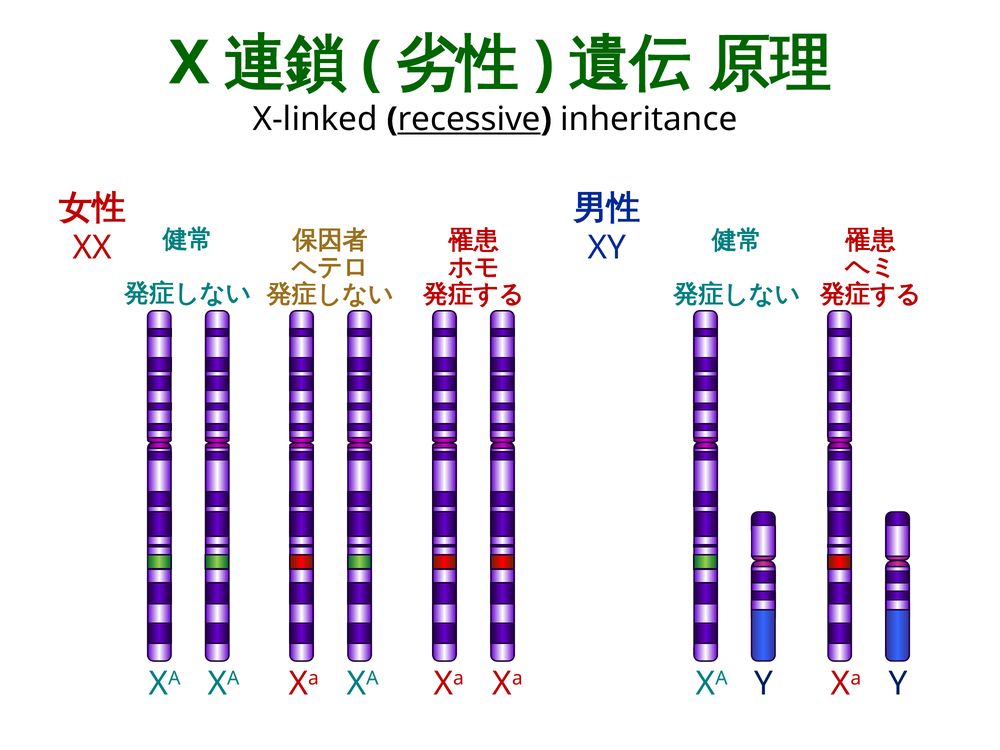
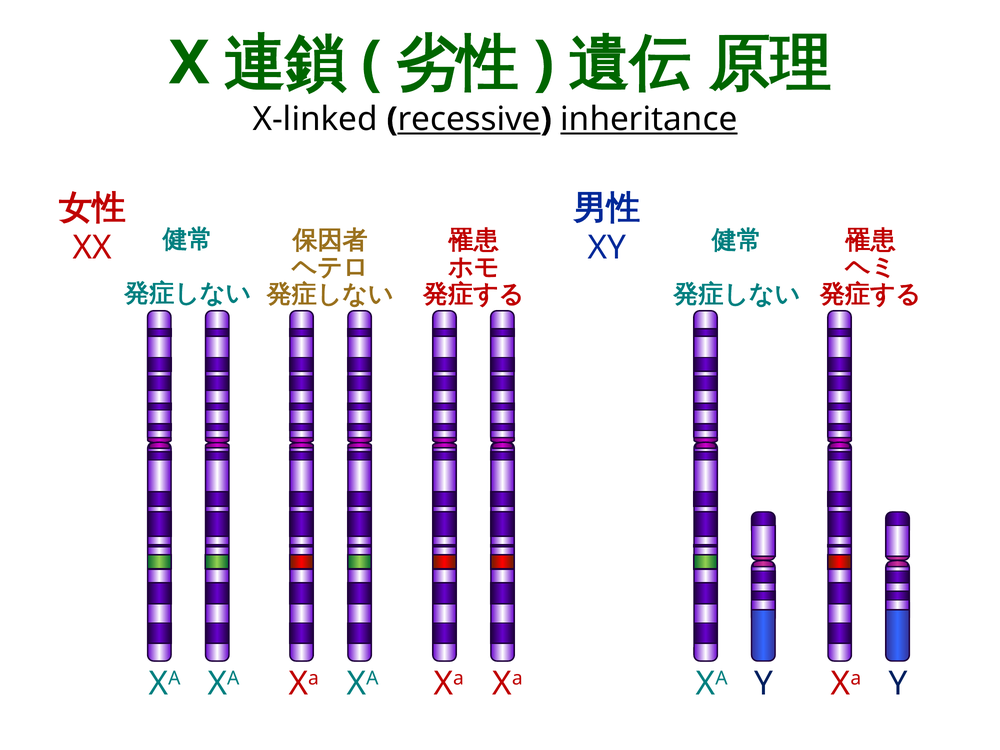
inheritance underline: none -> present (649, 119)
